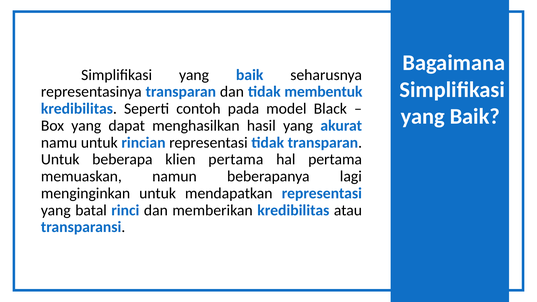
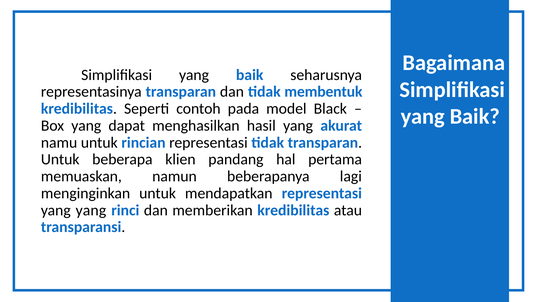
klien pertama: pertama -> pandang (236, 159)
yang batal: batal -> yang (91, 210)
